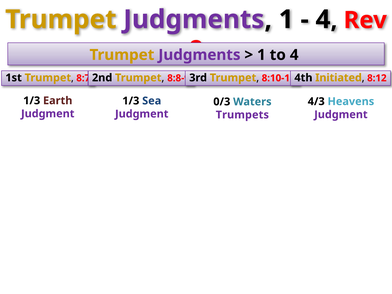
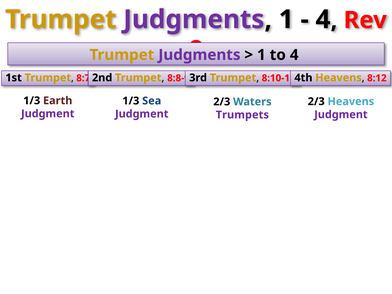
Initiated: Initiated -> Heavens (339, 78)
4/3: 4/3 -> 2/3 (316, 101)
0/3: 0/3 -> 2/3 (222, 102)
